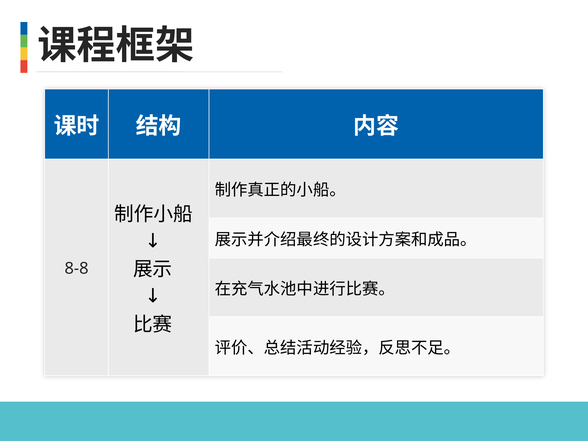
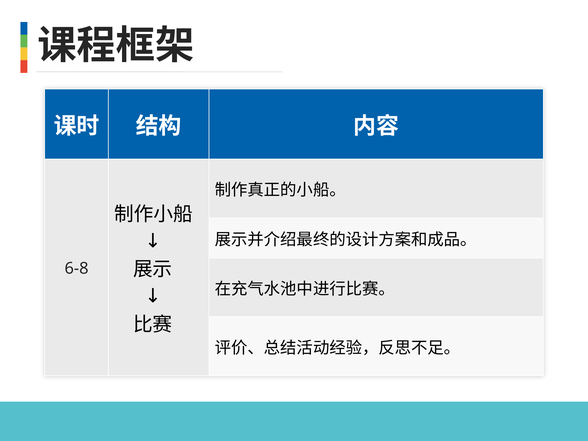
8-8: 8-8 -> 6-8 (77, 268)
